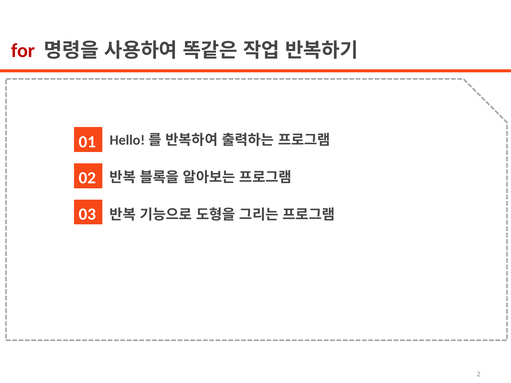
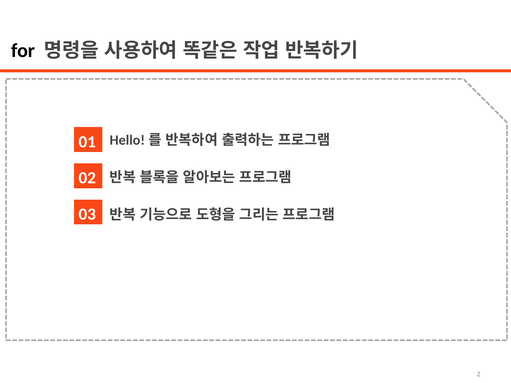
for colour: red -> black (23, 50)
